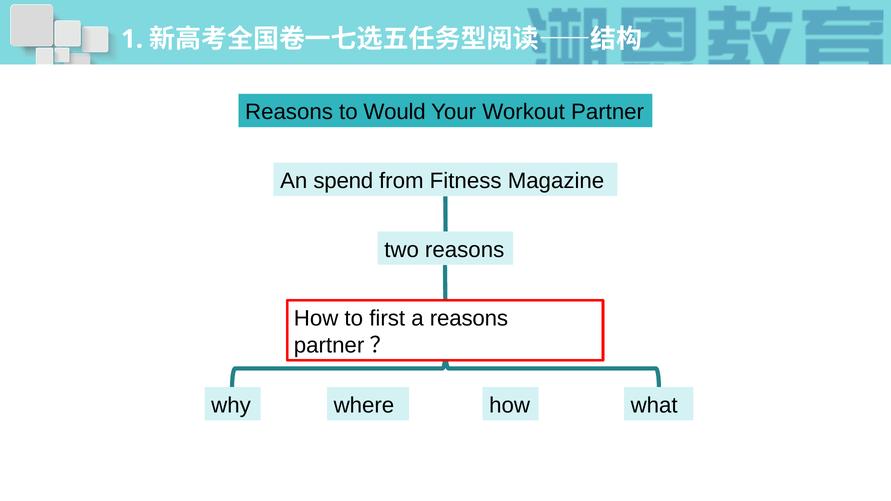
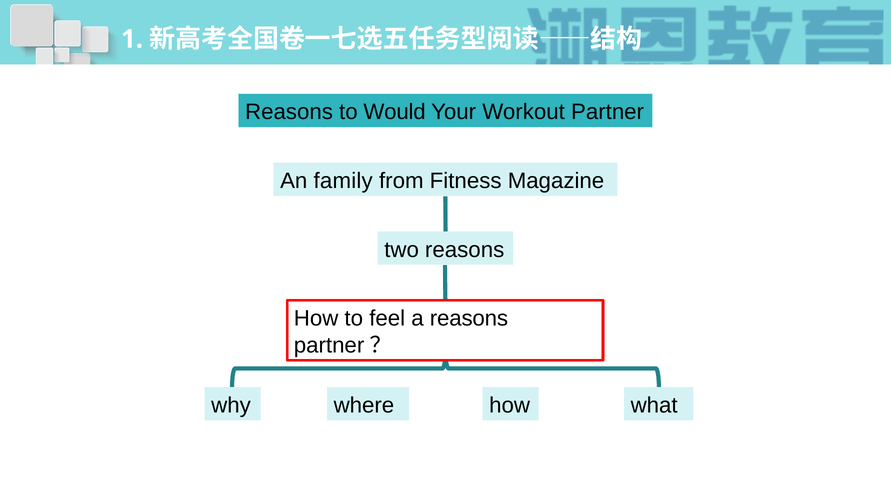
spend: spend -> family (343, 181)
first: first -> feel (387, 319)
